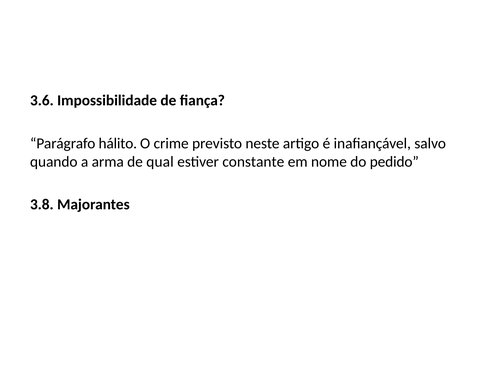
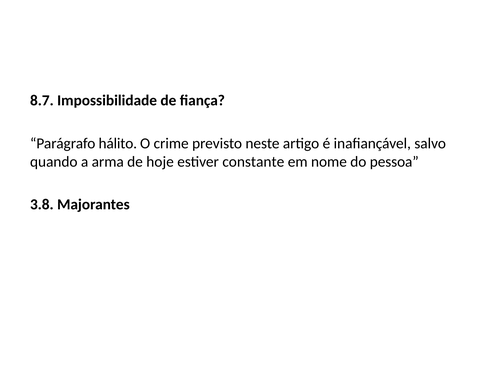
3.6: 3.6 -> 8.7 (42, 100)
qual: qual -> hoje (160, 162)
pedido: pedido -> pessoa (394, 162)
